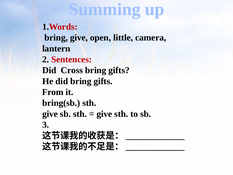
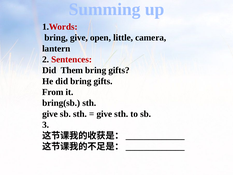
Cross: Cross -> Them (72, 70)
